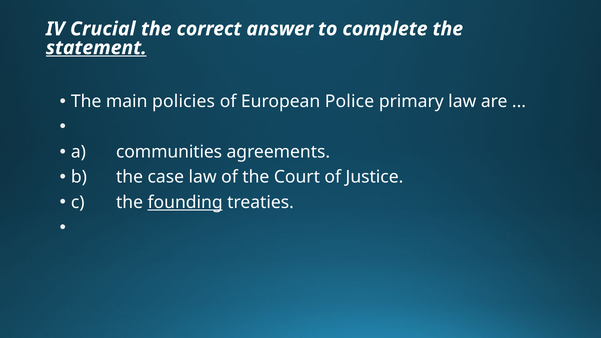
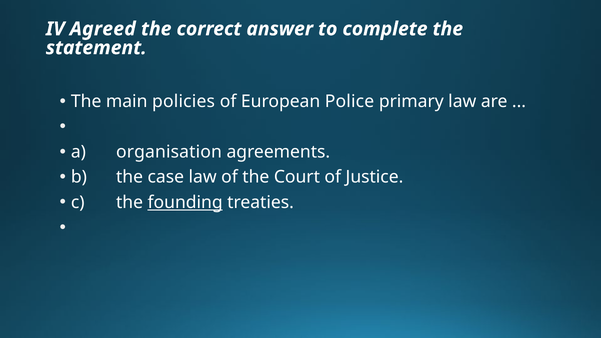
Crucial: Crucial -> Agreed (103, 29)
statement underline: present -> none (96, 48)
communities: communities -> organisation (169, 152)
